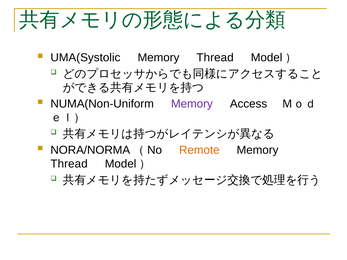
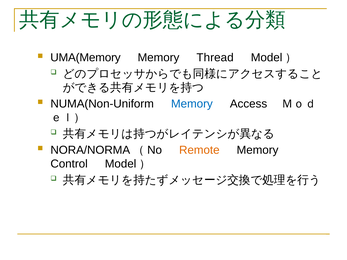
UMA(Systolic: UMA(Systolic -> UMA(Memory (86, 58)
Memory colour: purple -> blue (192, 104)
Thread: Thread -> Control (69, 164)
